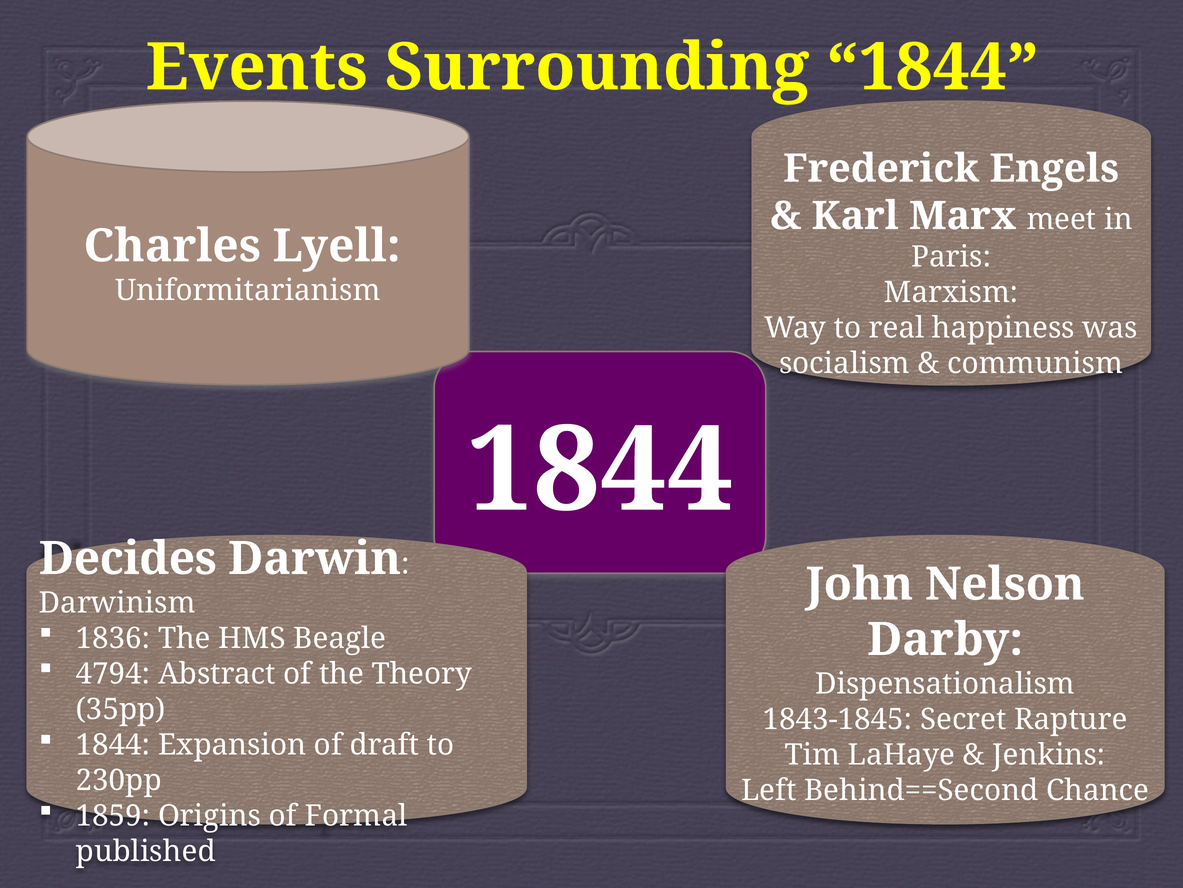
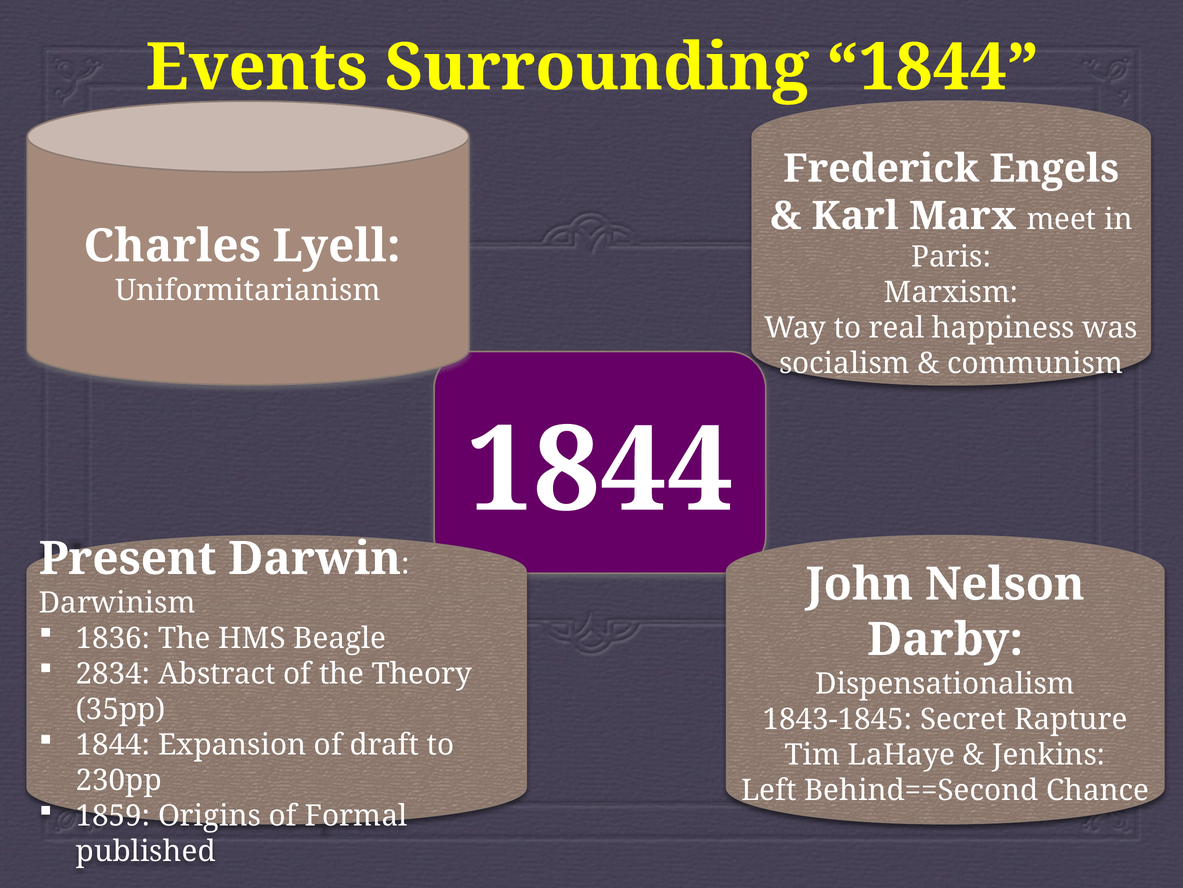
Decides: Decides -> Present (128, 558)
4794: 4794 -> 2834 (113, 673)
